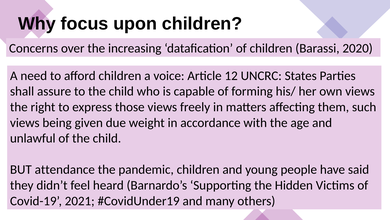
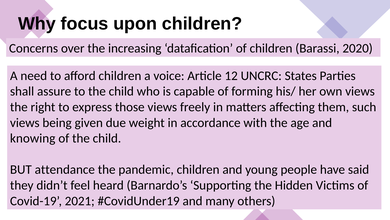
unlawful: unlawful -> knowing (33, 138)
